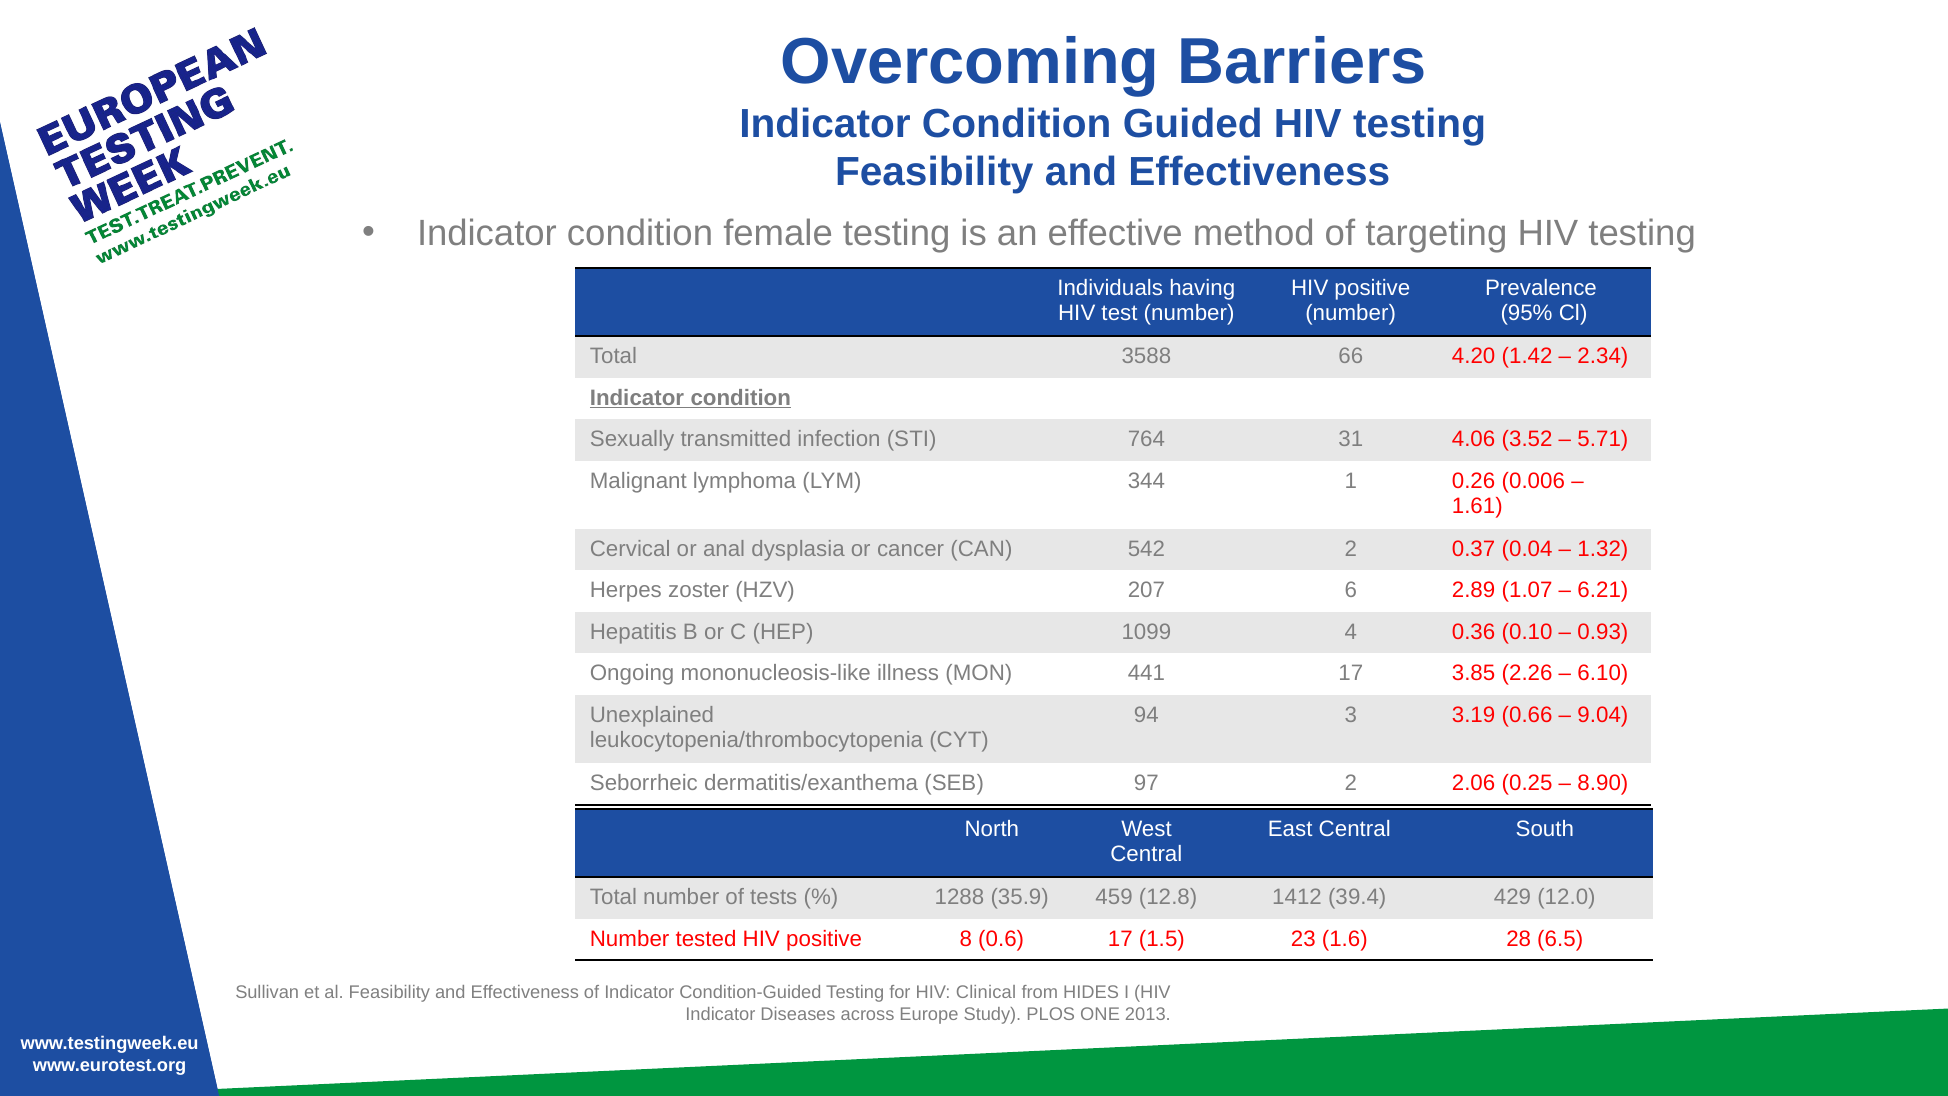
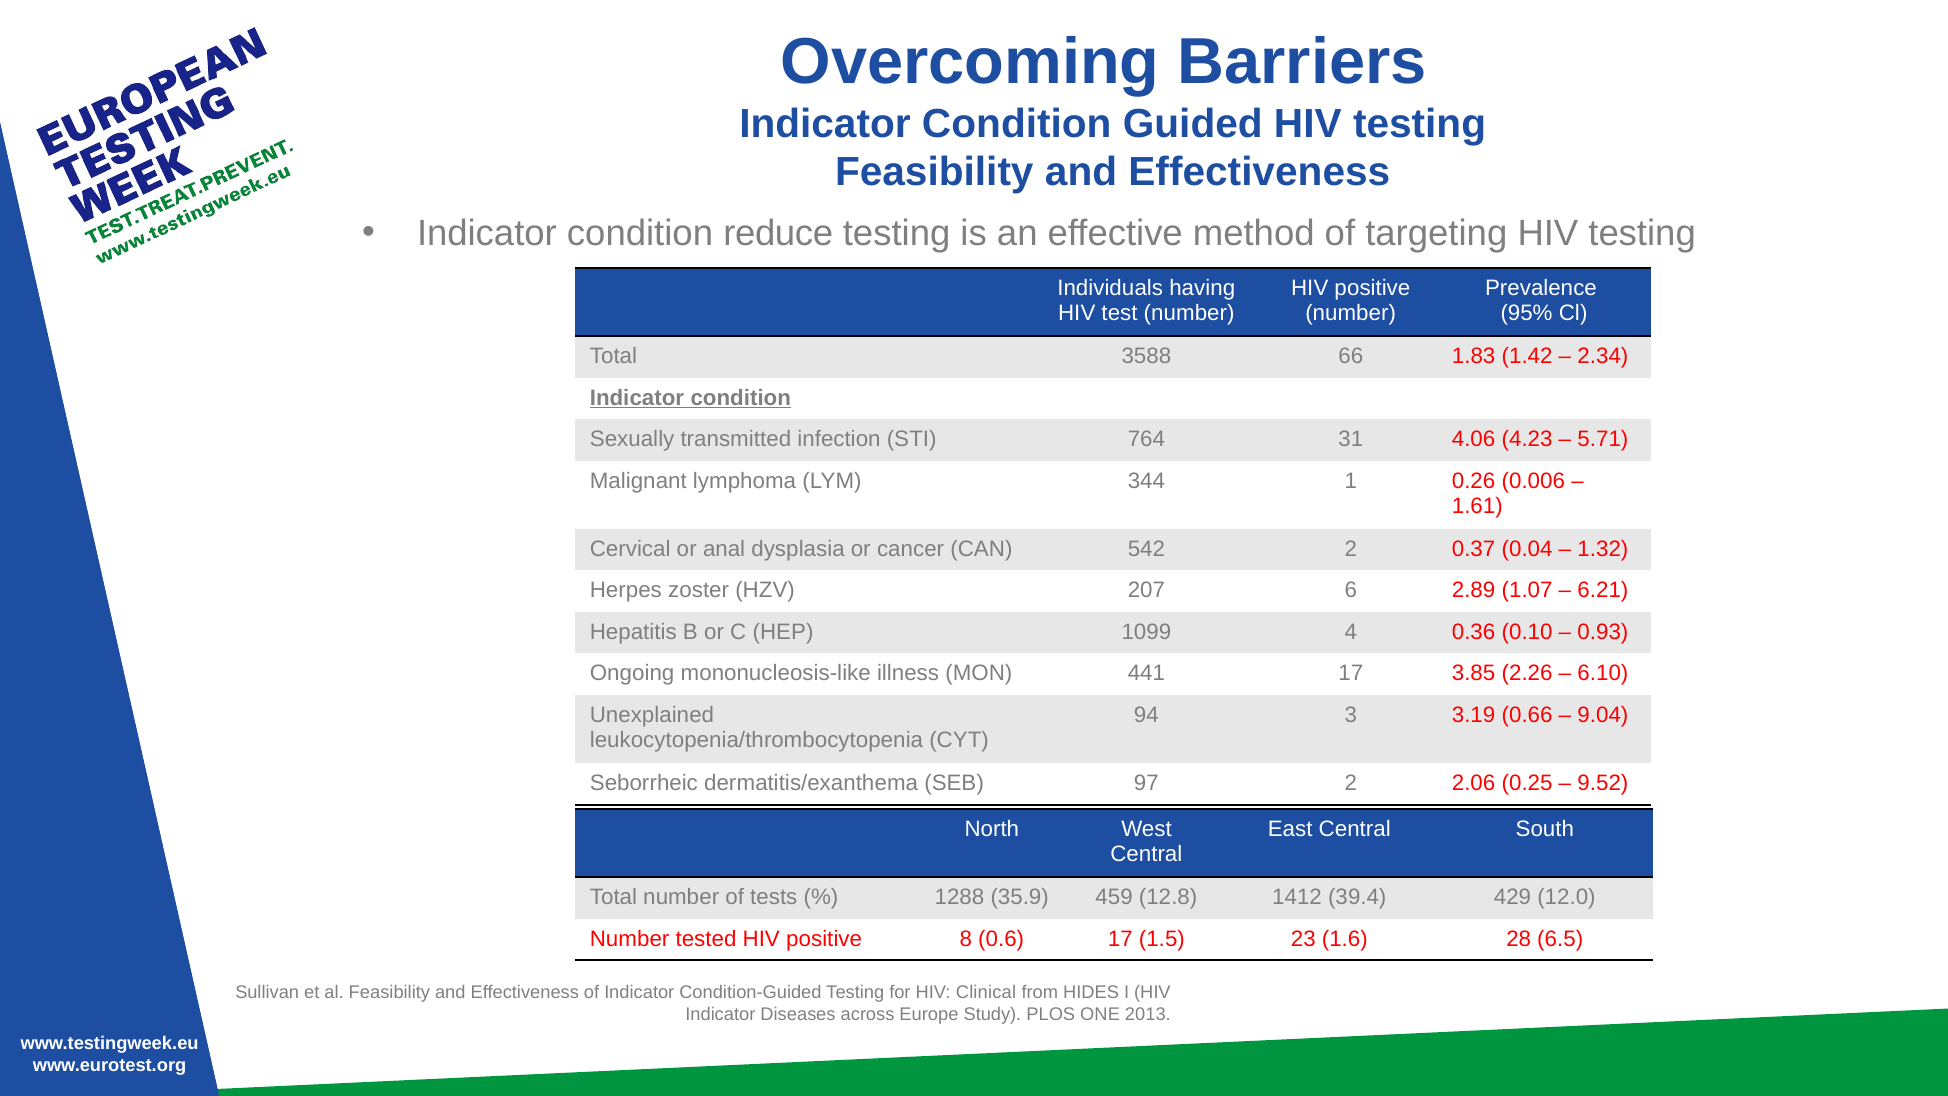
female: female -> reduce (778, 234)
4.20: 4.20 -> 1.83 (1474, 356)
3.52: 3.52 -> 4.23 (1527, 439)
8.90: 8.90 -> 9.52 (1603, 783)
